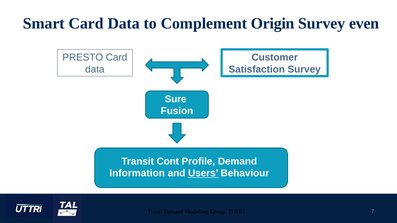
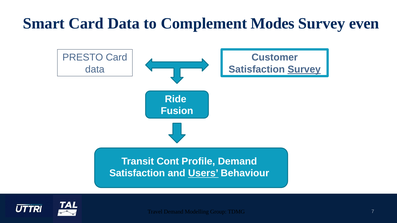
Origin: Origin -> Modes (273, 23)
Survey underline: none -> present (304, 69)
Sure: Sure -> Ride (176, 99)
Information: Information -> Satisfaction (137, 173)
